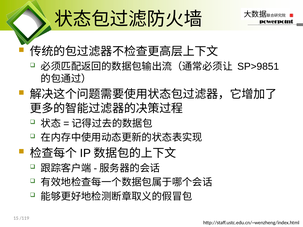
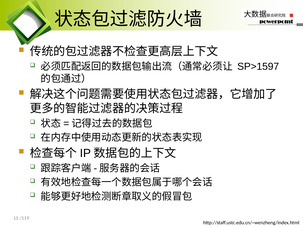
SP>9851: SP>9851 -> SP>1597 (258, 67)
